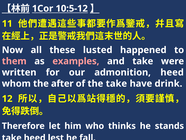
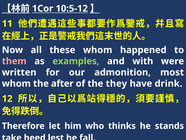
these lusted: lusted -> whom (98, 50)
examples colour: pink -> light green (76, 61)
and take: take -> with (143, 61)
admonition heed: heed -> most (172, 72)
the take: take -> they (116, 83)
